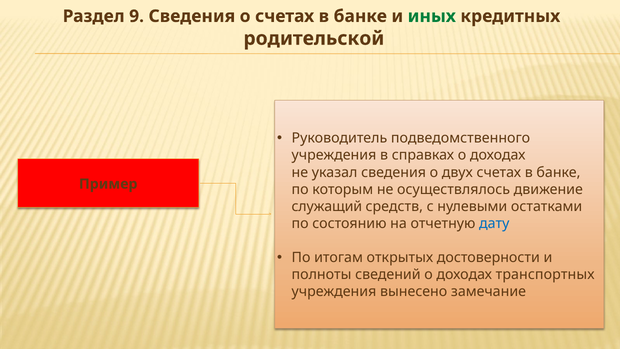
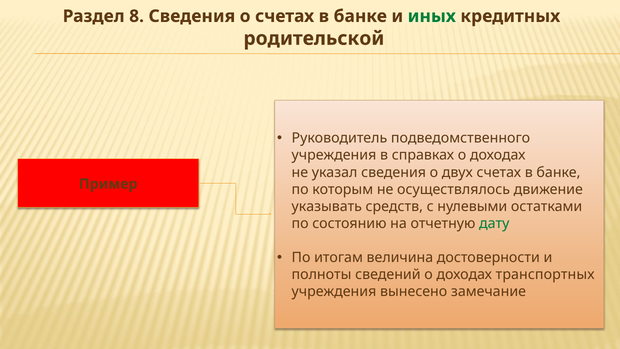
9: 9 -> 8 (137, 16)
служащий: служащий -> указывать (327, 206)
дату colour: blue -> green (494, 223)
открытых: открытых -> величина (400, 257)
